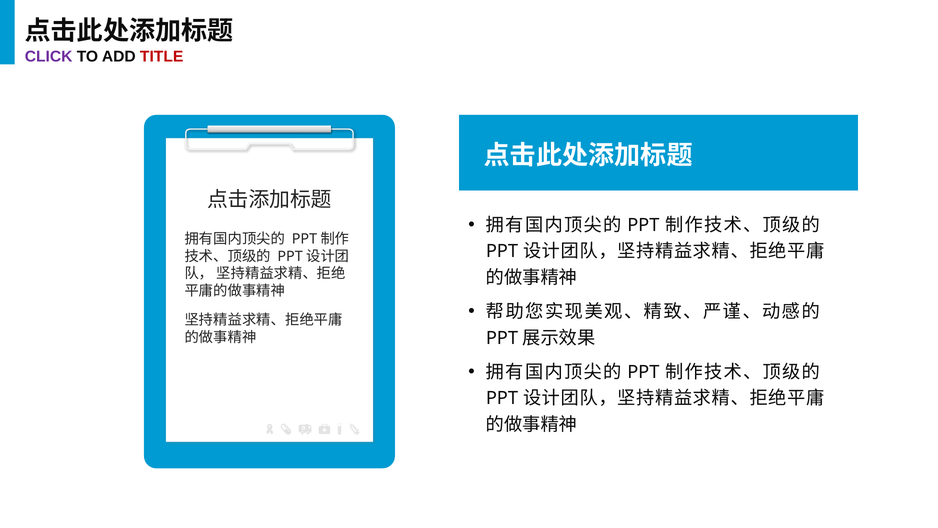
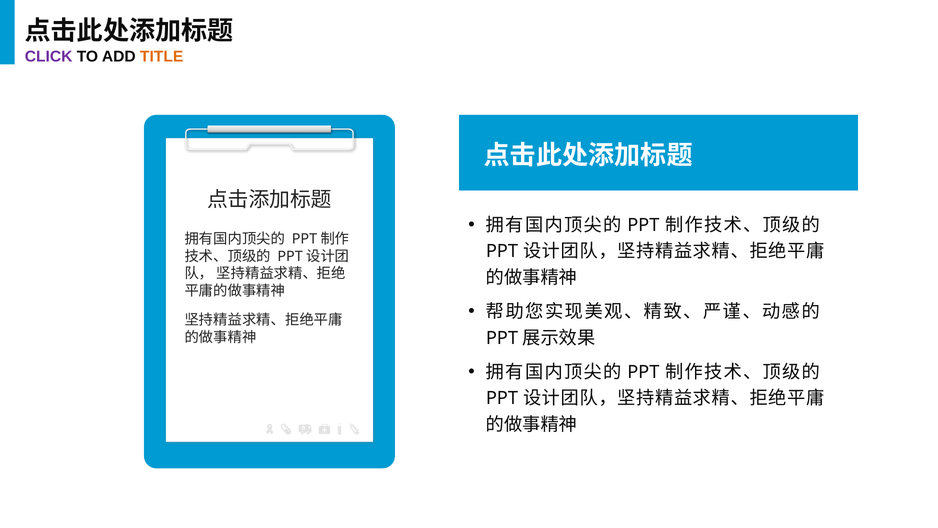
TITLE colour: red -> orange (162, 57)
